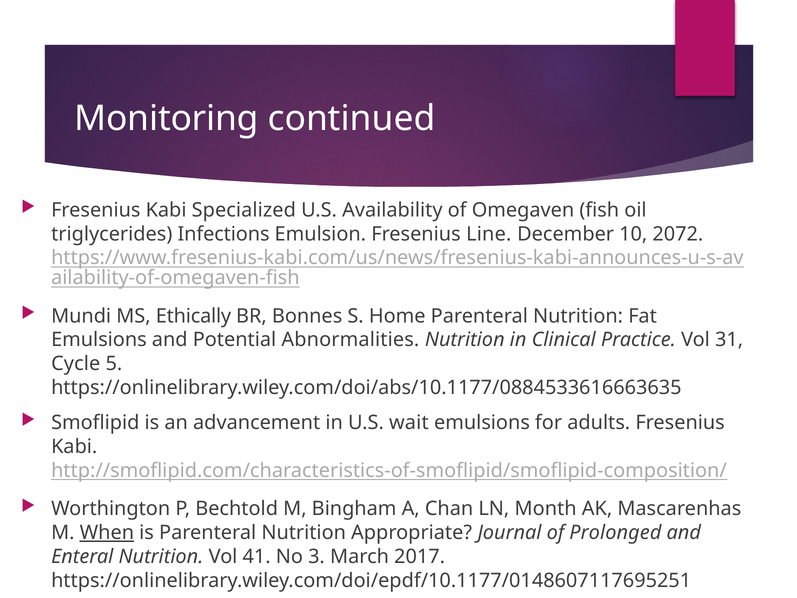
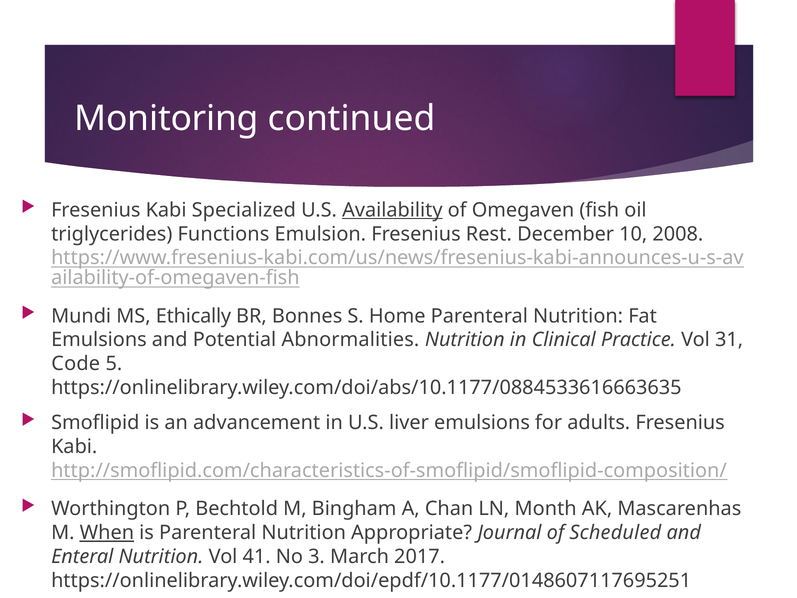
Availability underline: none -> present (392, 210)
Infections: Infections -> Functions (223, 234)
Line: Line -> Rest (489, 234)
2072: 2072 -> 2008 (678, 234)
Cycle: Cycle -> Code (76, 364)
wait: wait -> liver (409, 423)
Prolonged: Prolonged -> Scheduled (615, 532)
